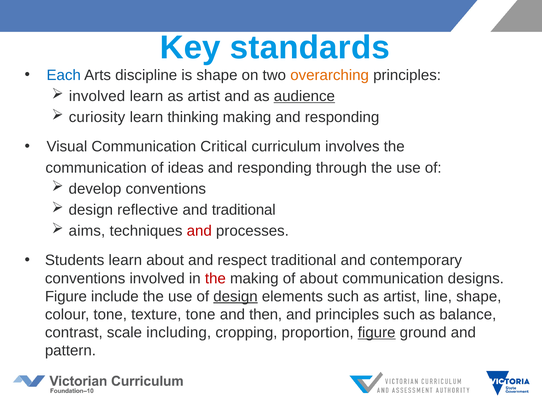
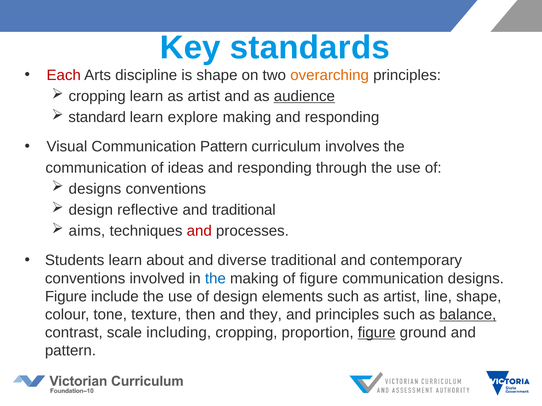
Each colour: blue -> red (64, 75)
involved: involved -> cropping (97, 96)
curiosity: curiosity -> standard (97, 117)
thinking: thinking -> explore (193, 117)
Communication Critical: Critical -> Pattern (224, 147)
develop: develop -> designs (95, 189)
respect: respect -> diverse (242, 261)
the colour: red -> blue (215, 279)
of about: about -> figure (319, 279)
design underline: present -> none (235, 297)
texture tone: tone -> then (201, 315)
then: then -> they (266, 315)
balance underline: none -> present (468, 315)
